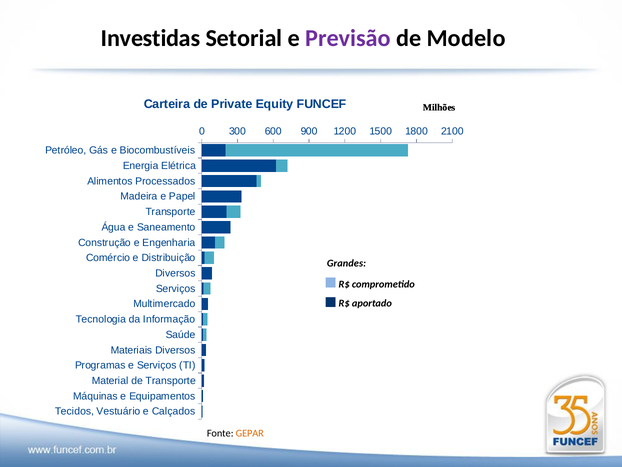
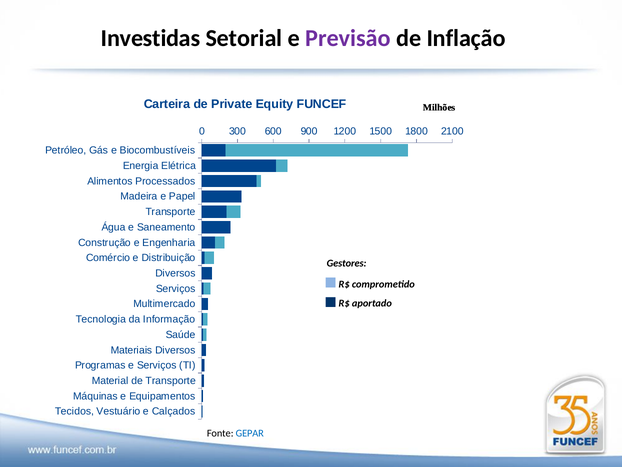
Modelo: Modelo -> Inflação (466, 38)
Grandes: Grandes -> Gestores (347, 263)
GEPAR colour: orange -> blue (250, 433)
